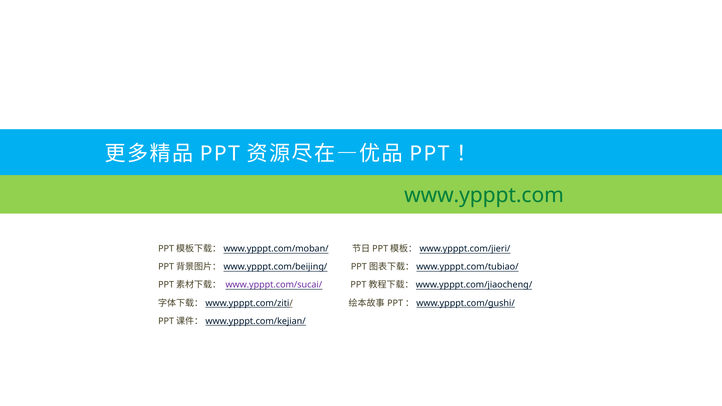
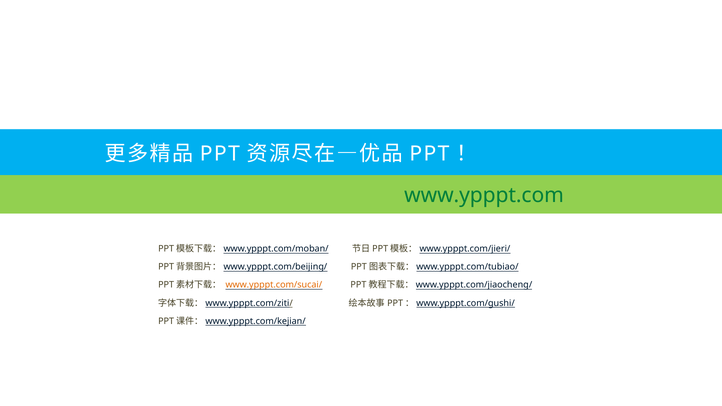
www.ypppt.com/sucai/ colour: purple -> orange (274, 285)
